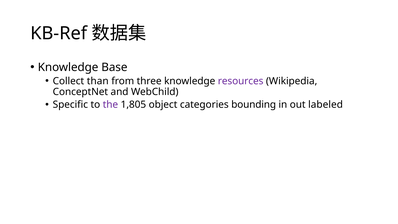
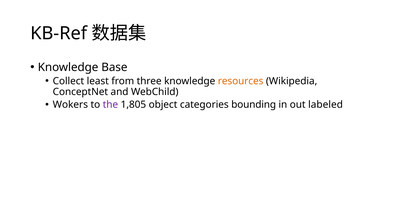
than: than -> least (98, 81)
resources colour: purple -> orange (241, 81)
Specific: Specific -> Wokers (70, 105)
